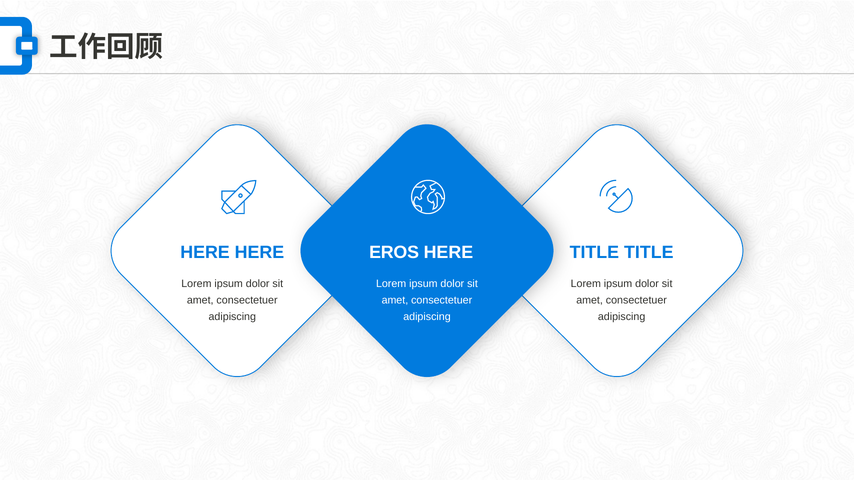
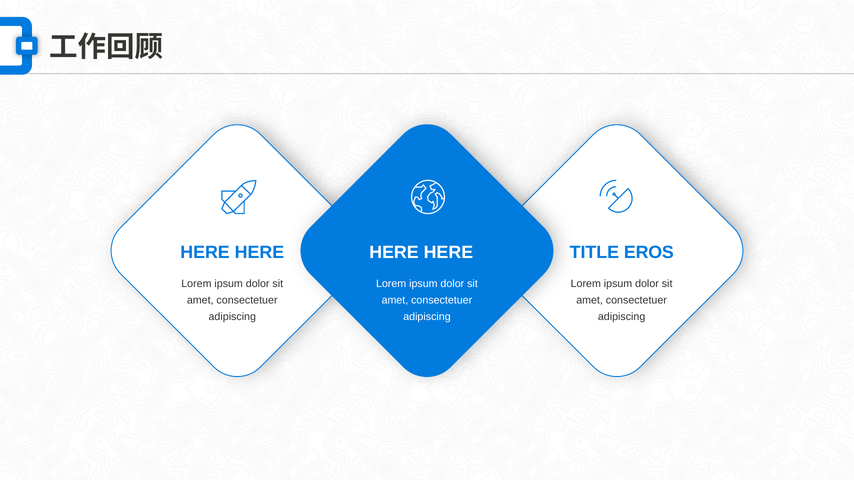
EROS: EROS -> HERE (394, 252)
TITLE: TITLE -> EROS (649, 252)
